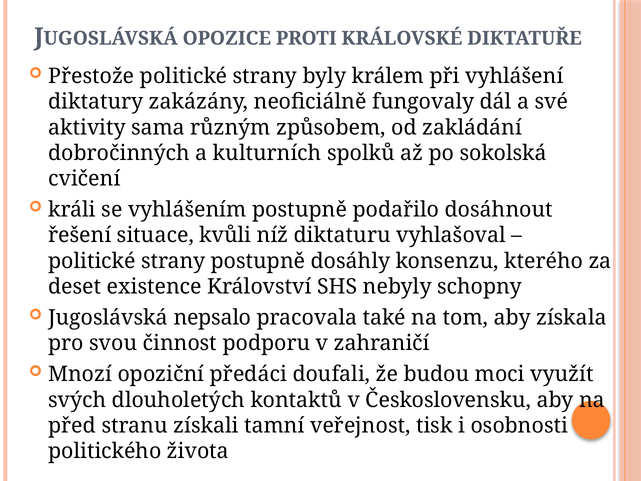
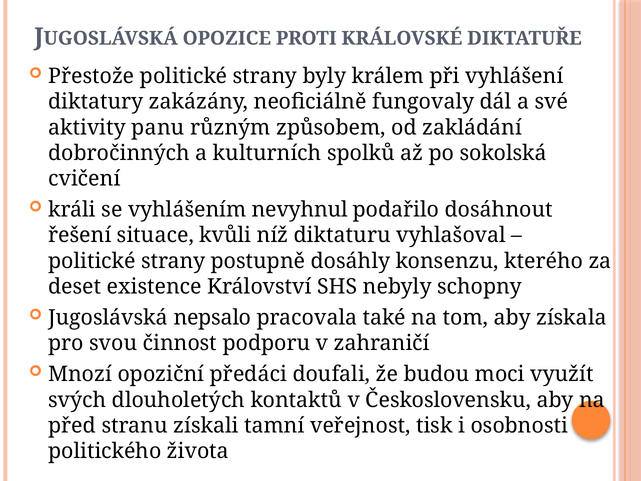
sama: sama -> panu (158, 127)
vyhlášením postupně: postupně -> nevyhnul (300, 210)
